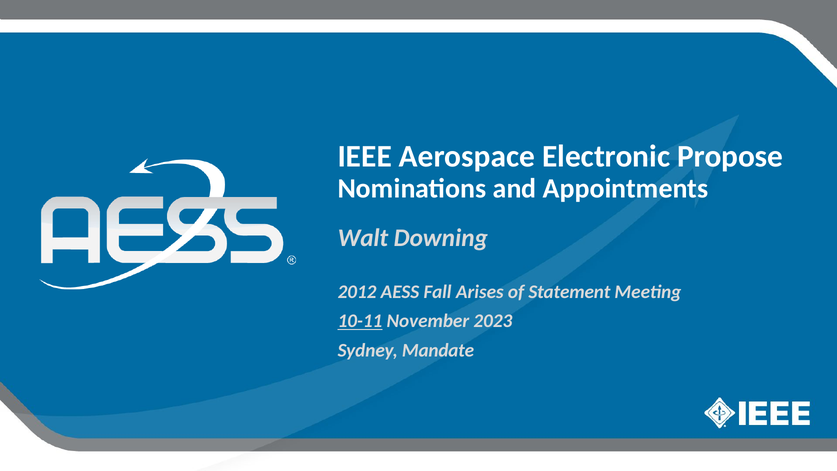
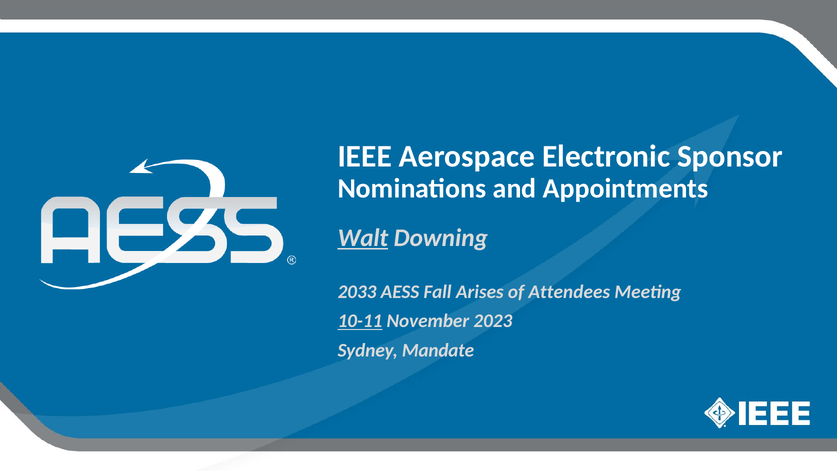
Propose: Propose -> Sponsor (730, 157)
Walt underline: none -> present (363, 238)
2012: 2012 -> 2033 (357, 292)
Statement: Statement -> Attendees (569, 292)
